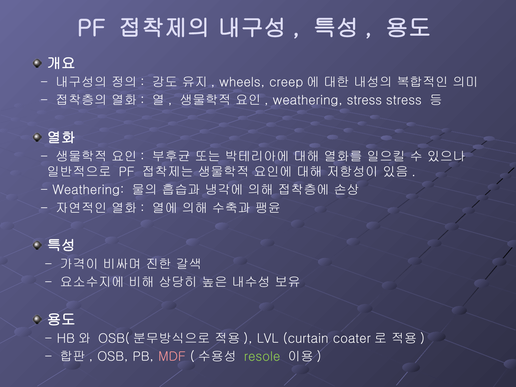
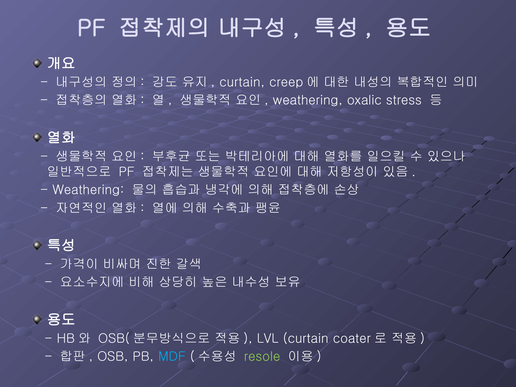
wheels: wheels -> curtain (242, 82)
weathering stress: stress -> oxalic (364, 100)
MDF colour: pink -> light blue (172, 357)
